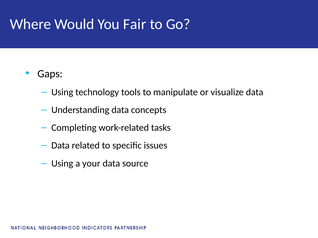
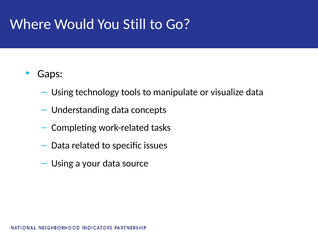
Fair: Fair -> Still (135, 24)
